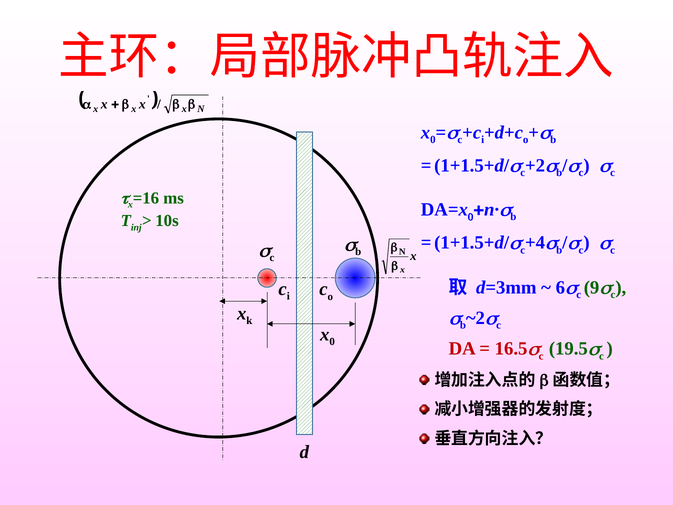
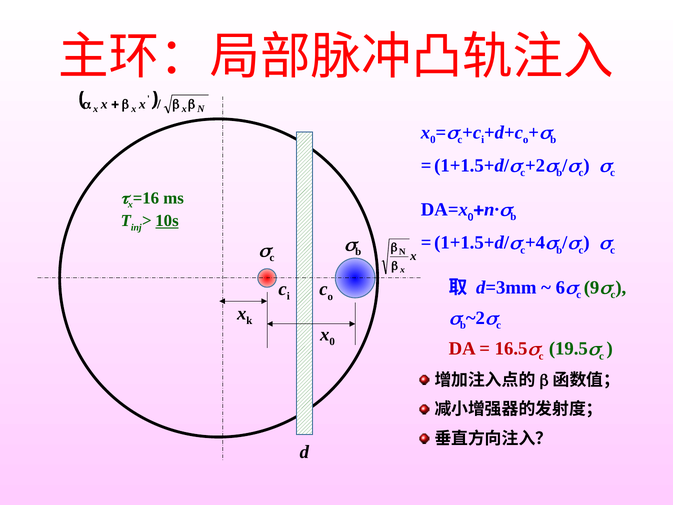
10s underline: none -> present (167, 221)
